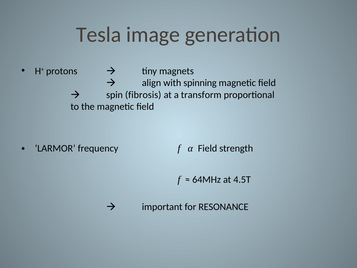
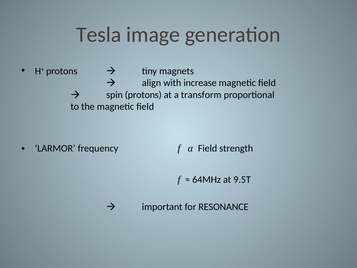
spinning: spinning -> increase (200, 83)
spin fibrosis: fibrosis -> protons (143, 95)
4.5T: 4.5T -> 9.5T (242, 179)
